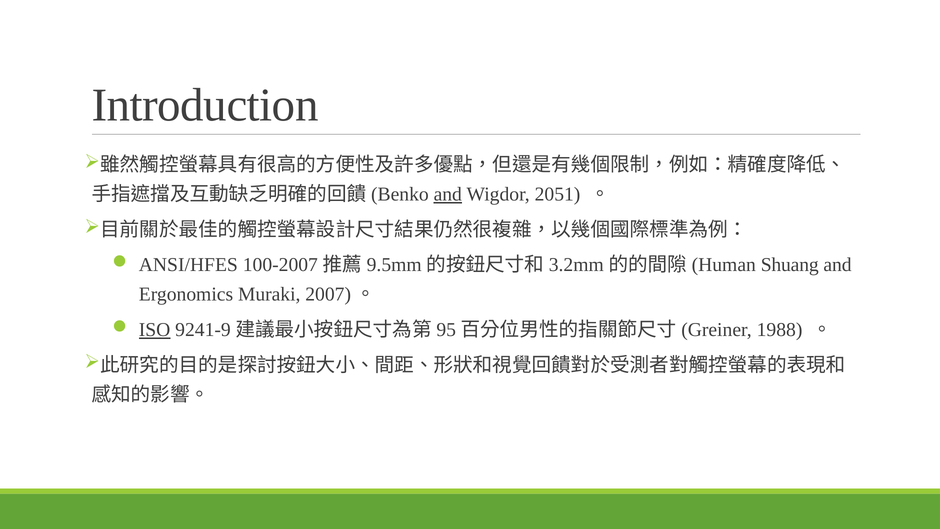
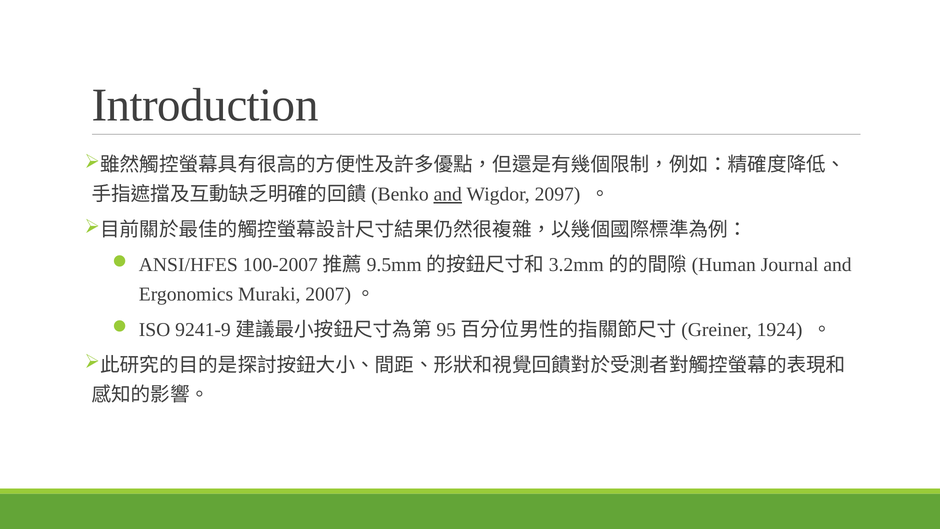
2051: 2051 -> 2097 (558, 194)
Shuang: Shuang -> Journal (790, 265)
ISO underline: present -> none (155, 330)
1988: 1988 -> 1924 (780, 330)
